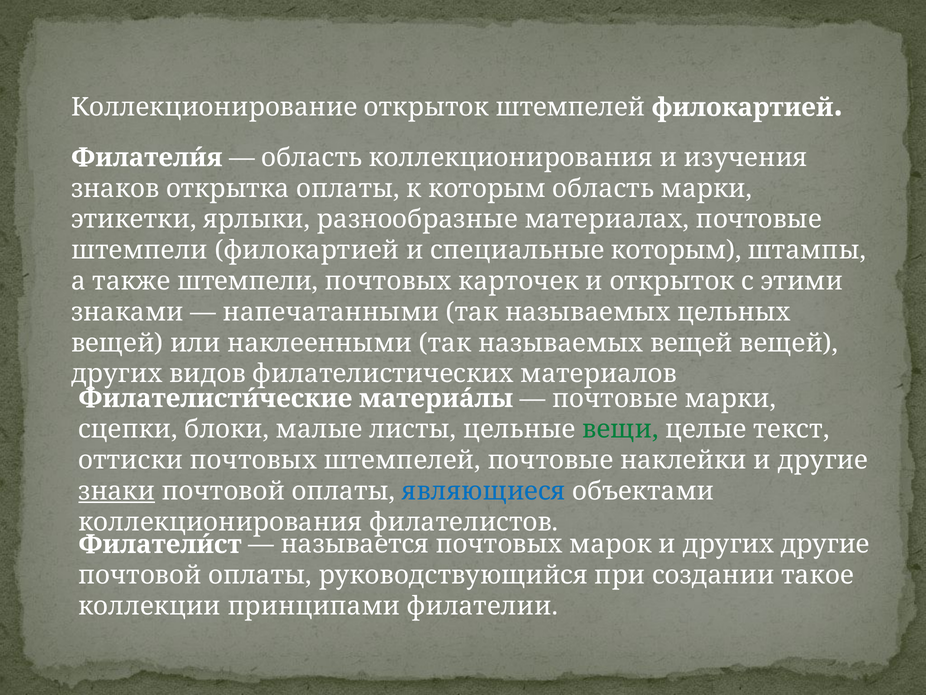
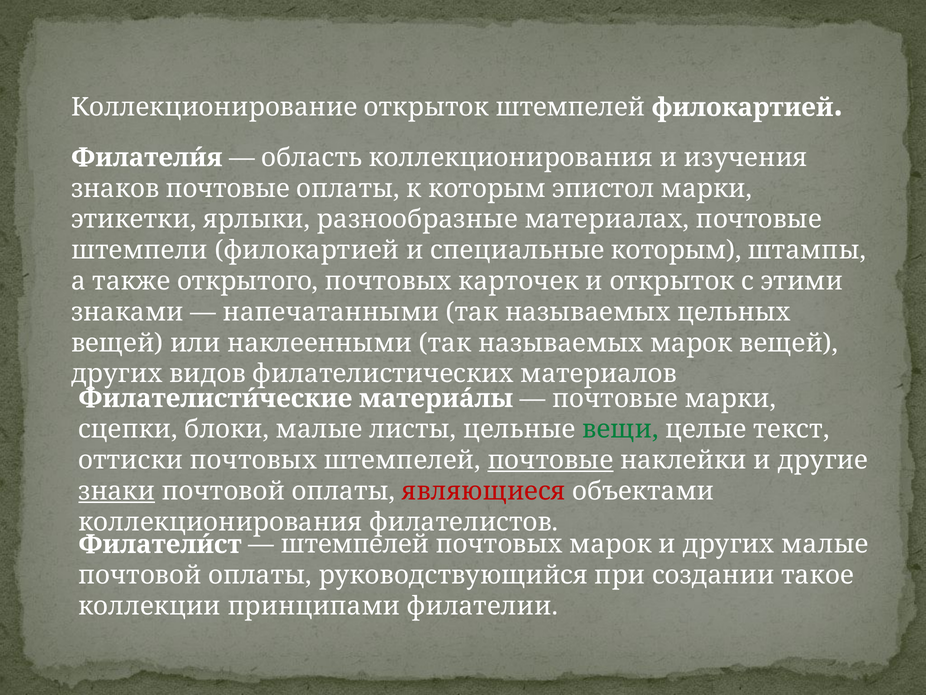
знаков открытка: открытка -> почтовые (228, 188)
которым область: область -> эпистол (603, 188)
также штемпели: штемпели -> открытого (248, 281)
называемых вещей: вещей -> марок (691, 343)
почтовые underline: none -> present (550, 460)
являющиеся colour: blue -> red (484, 491)
называется: называется -> штемпелей (355, 544)
других другие: другие -> малые (825, 544)
